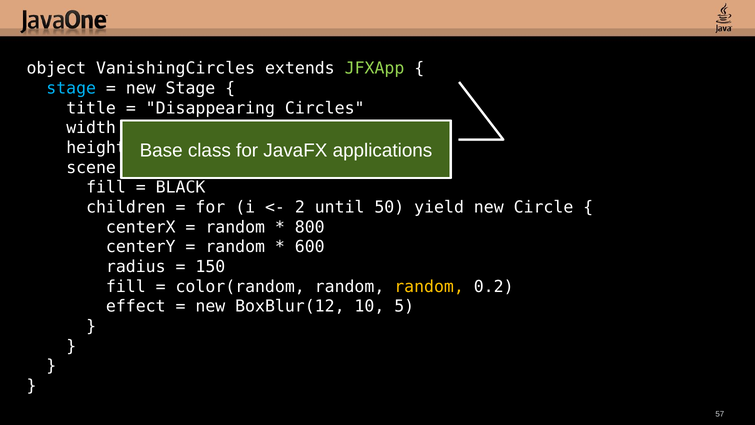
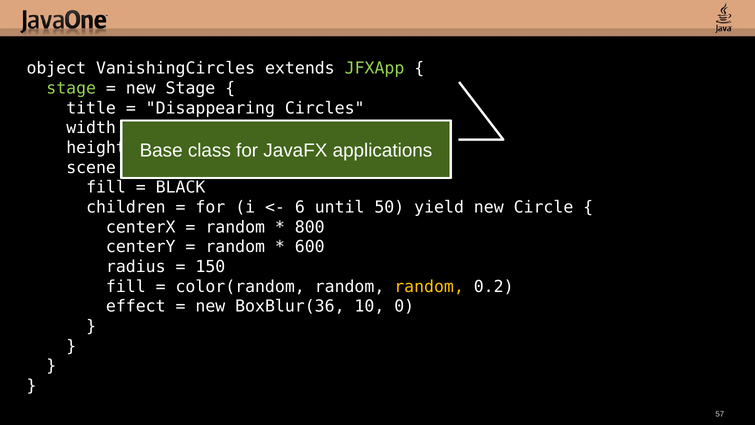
stage colour: light blue -> light green (71, 88)
2: 2 -> 6 (300, 207)
BoxBlur(12: BoxBlur(12 -> BoxBlur(36 (290, 306)
5: 5 -> 0 (404, 306)
